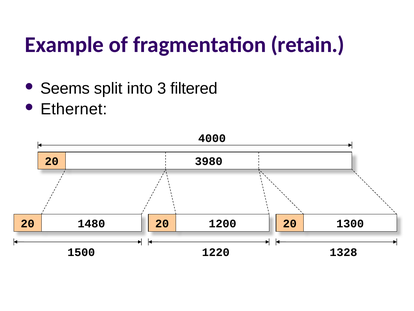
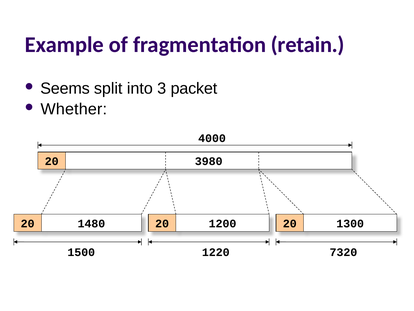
filtered: filtered -> packet (194, 89)
Ethernet: Ethernet -> Whether (74, 109)
1328: 1328 -> 7320 (343, 252)
